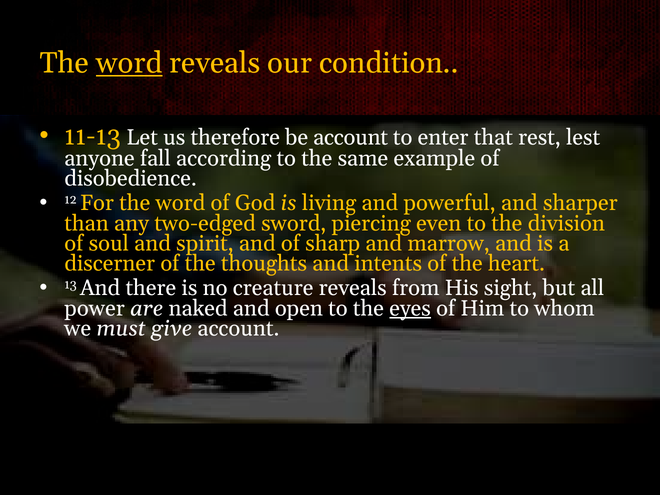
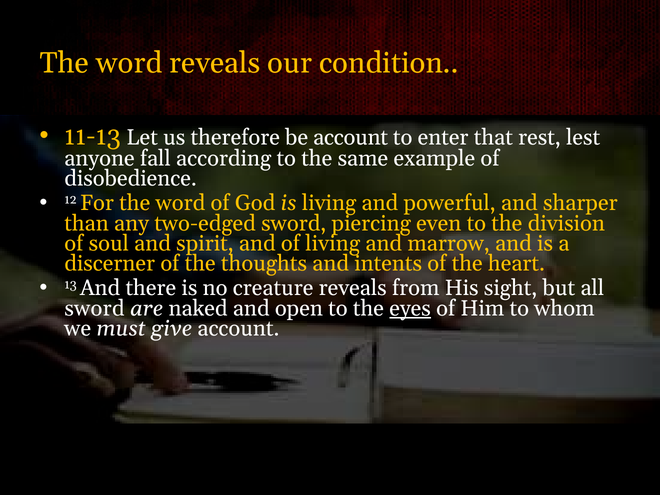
word underline: present -> none (129, 63)
of sharp: sharp -> living (333, 244)
power: power -> sword (95, 308)
